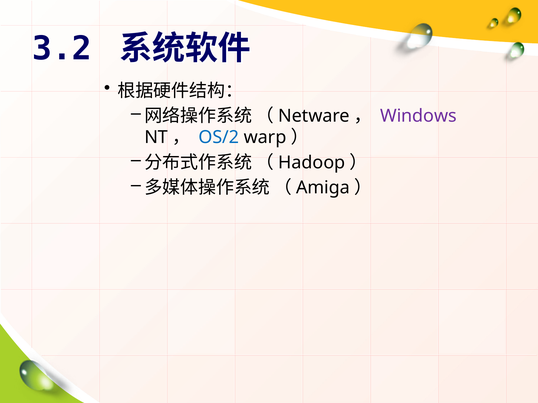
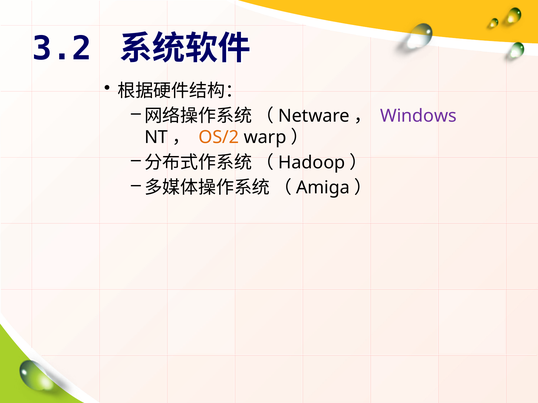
OS/2 colour: blue -> orange (219, 138)
